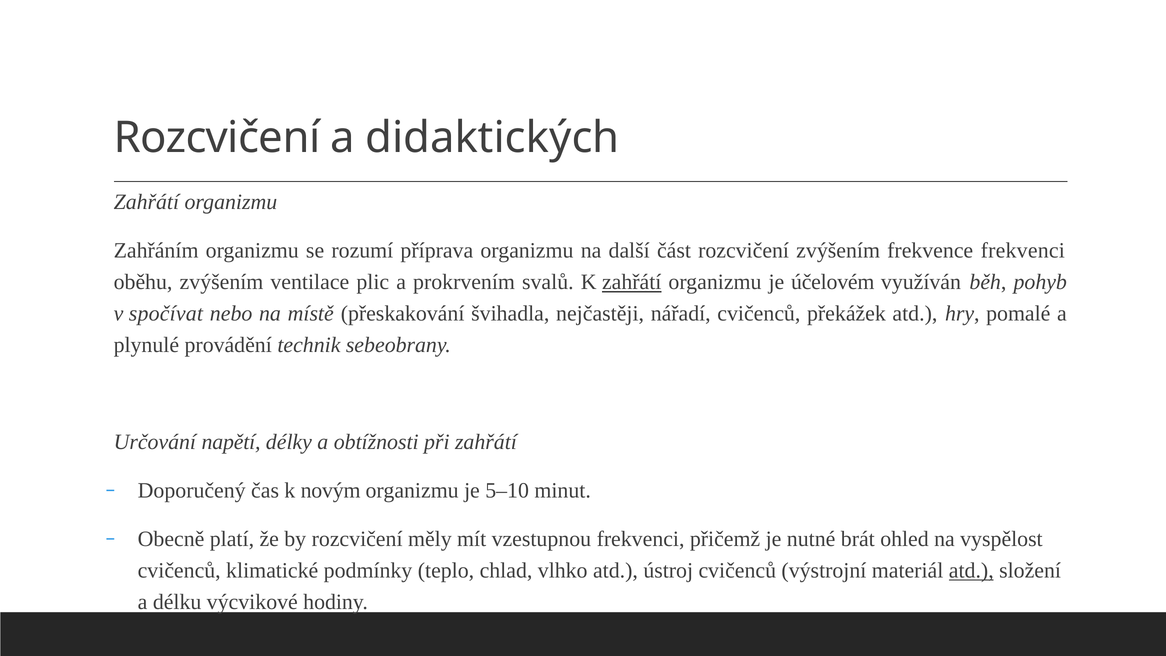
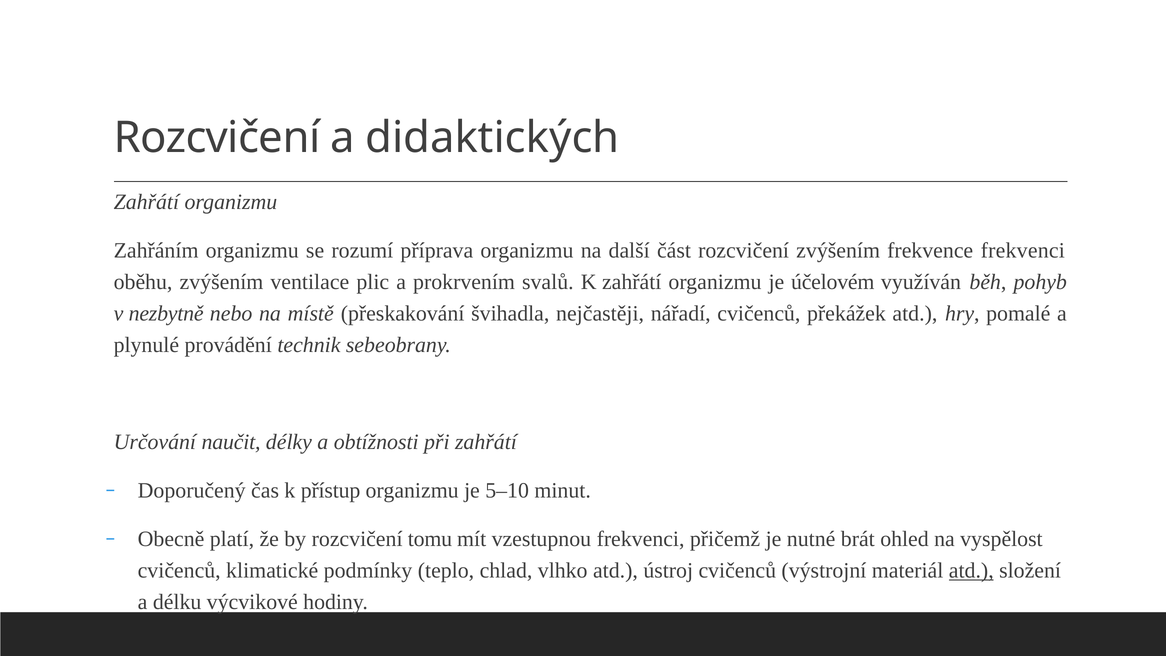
zahřátí underline: present -> none (632, 282)
spočívat: spočívat -> nezbytně (166, 314)
napětí: napětí -> naučit (231, 442)
novým: novým -> přístup (331, 491)
měly: měly -> tomu (430, 539)
